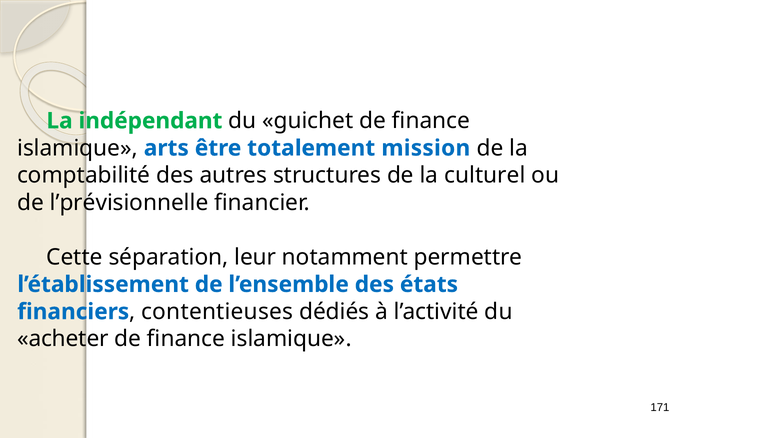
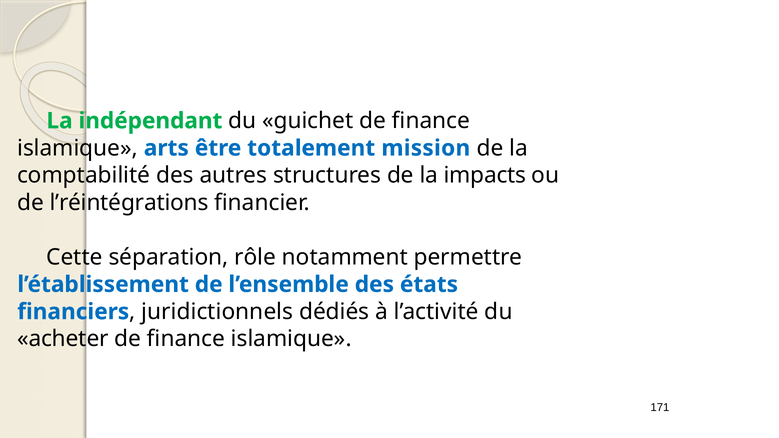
culturel: culturel -> impacts (485, 175)
l’prévisionnelle: l’prévisionnelle -> l’réintégrations (129, 203)
leur: leur -> rôle (255, 257)
contentieuses: contentieuses -> juridictionnels (217, 312)
